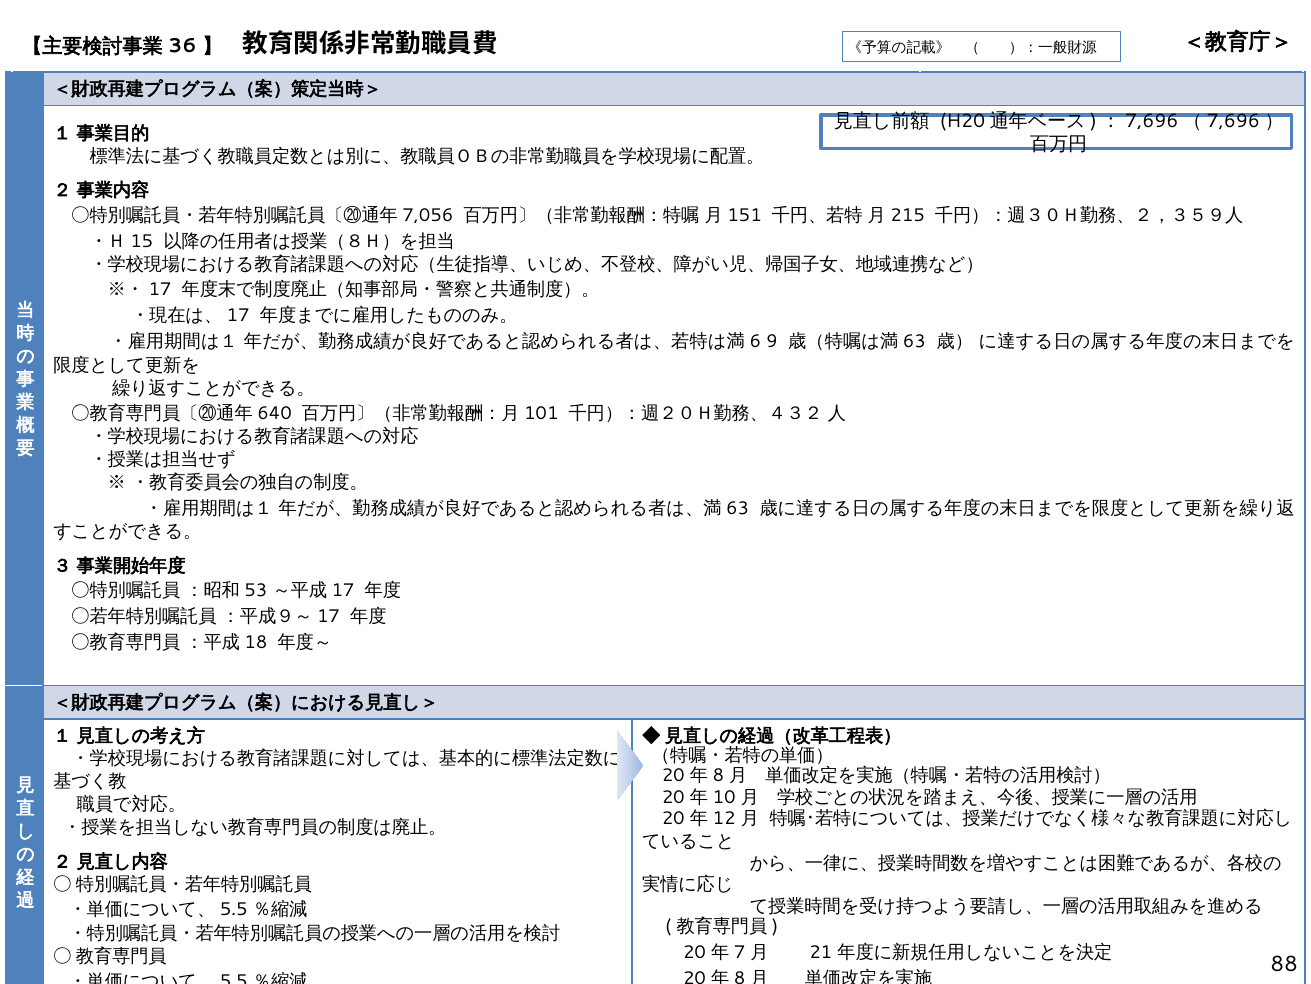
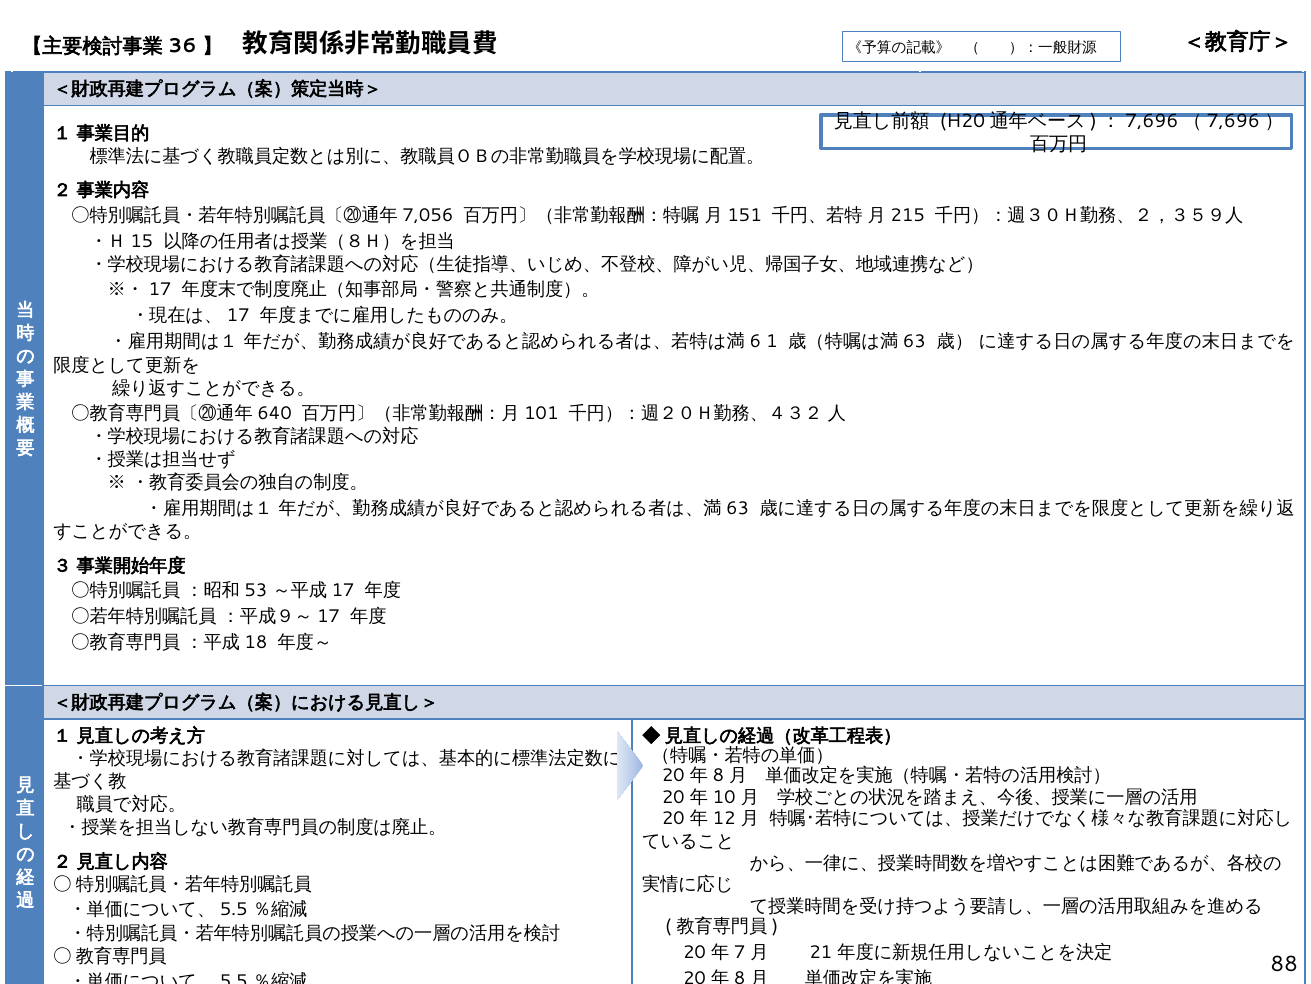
9: 9 -> 1 (772, 341)
